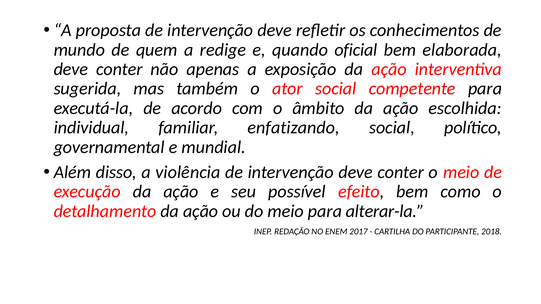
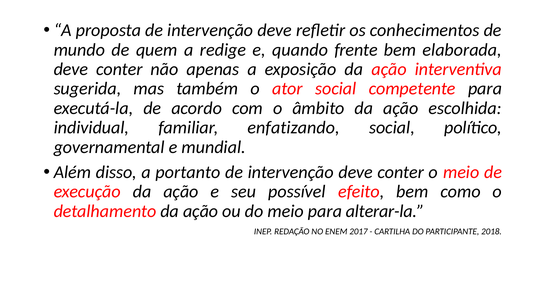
oficial: oficial -> frente (356, 50)
violência: violência -> portanto (188, 172)
